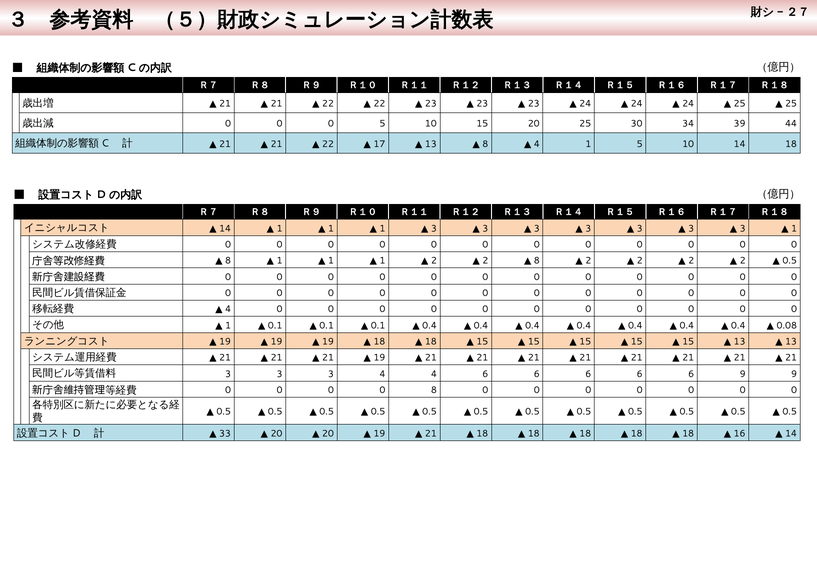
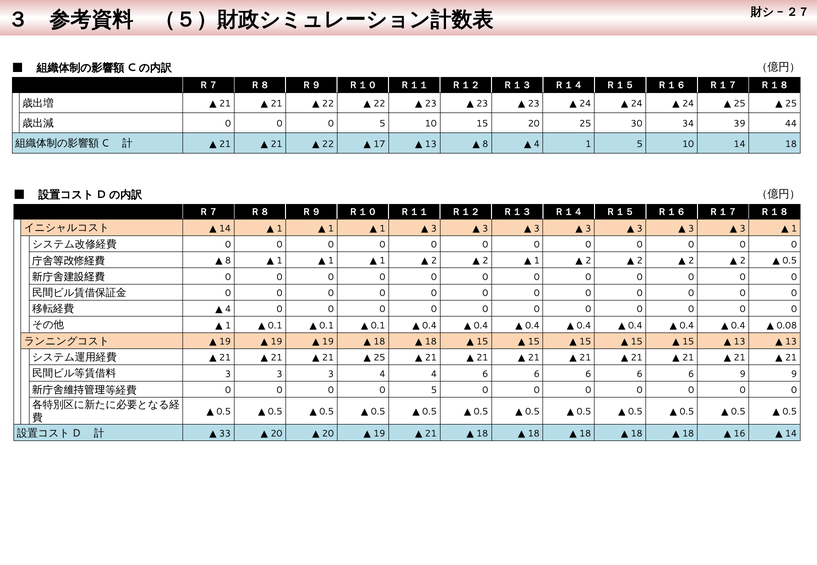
8: 8 -> 1 (537, 261)
19: 19 -> 25 (379, 358)
8: 8 -> 5 (434, 390)
